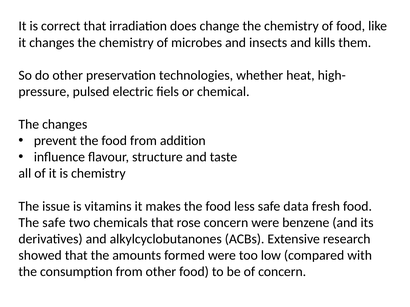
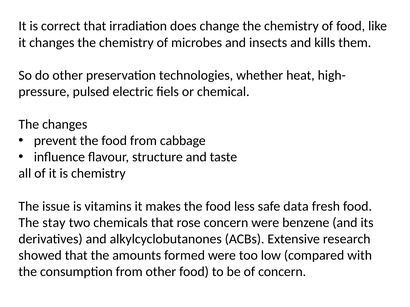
addition: addition -> cabbage (183, 141)
The safe: safe -> stay (54, 223)
